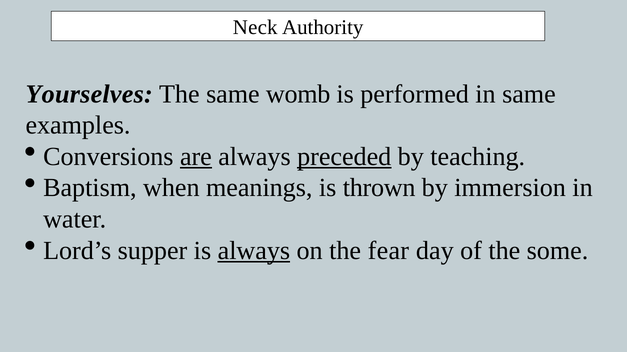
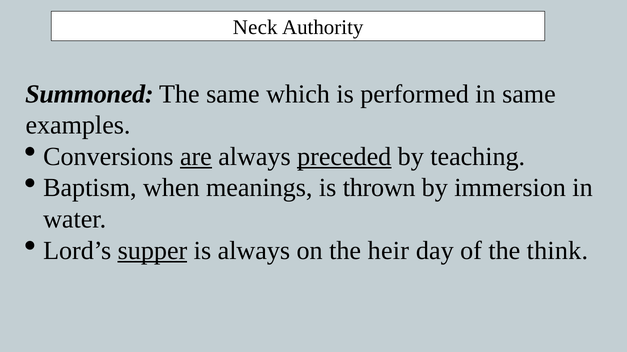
Yourselves: Yourselves -> Summoned (89, 94)
womb: womb -> which (298, 94)
supper underline: none -> present (152, 251)
always underline: present -> none (254, 251)
fear: fear -> heir (388, 251)
some: some -> think (557, 251)
